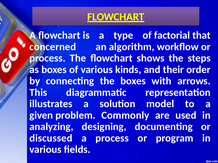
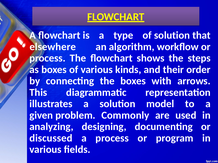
of factorial: factorial -> solution (172, 35)
concerned: concerned -> elsewhere (53, 47)
